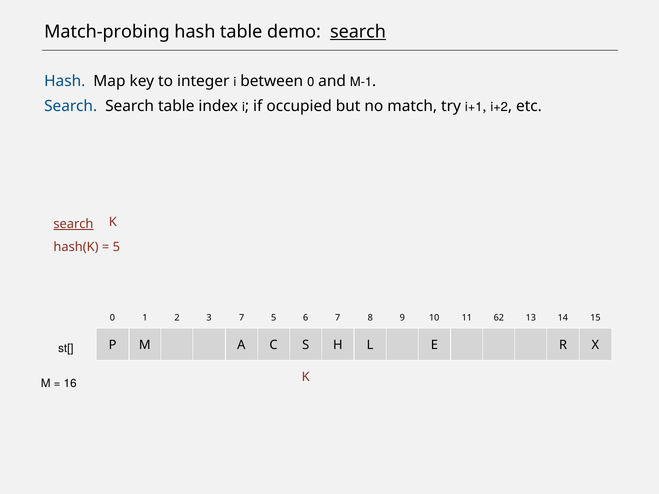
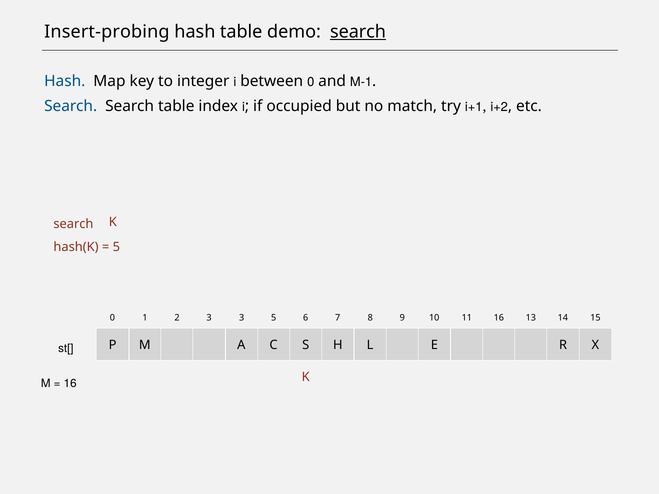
Match-probing: Match-probing -> Insert-probing (107, 32)
search underline: present -> none (73, 224)
3 7: 7 -> 3 (242, 318)
11 62: 62 -> 16 (499, 318)
